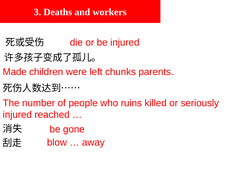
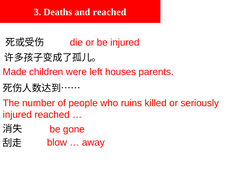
and workers: workers -> reached (109, 12)
chunks: chunks -> houses (121, 72)
